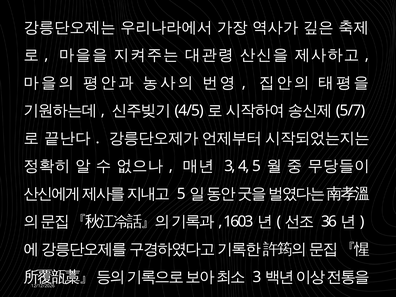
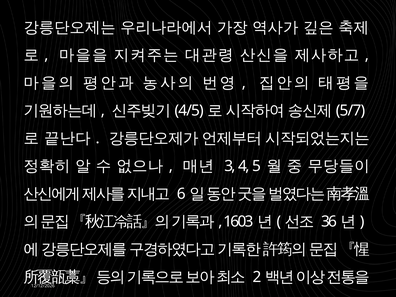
5: 5 -> 6 (181, 194)
3: 3 -> 2 (257, 277)
